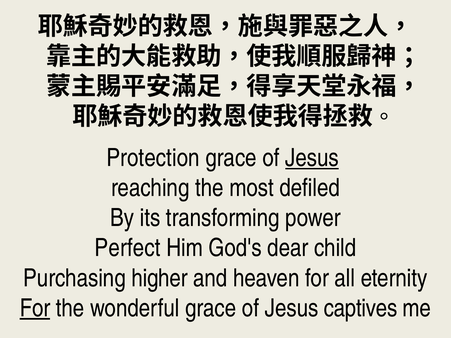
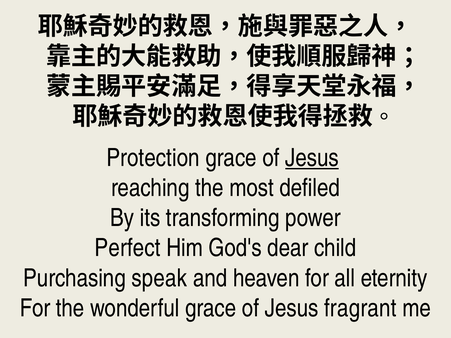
higher: higher -> speak (159, 278)
For underline: present -> none (35, 308)
captives: captives -> fragrant (360, 308)
